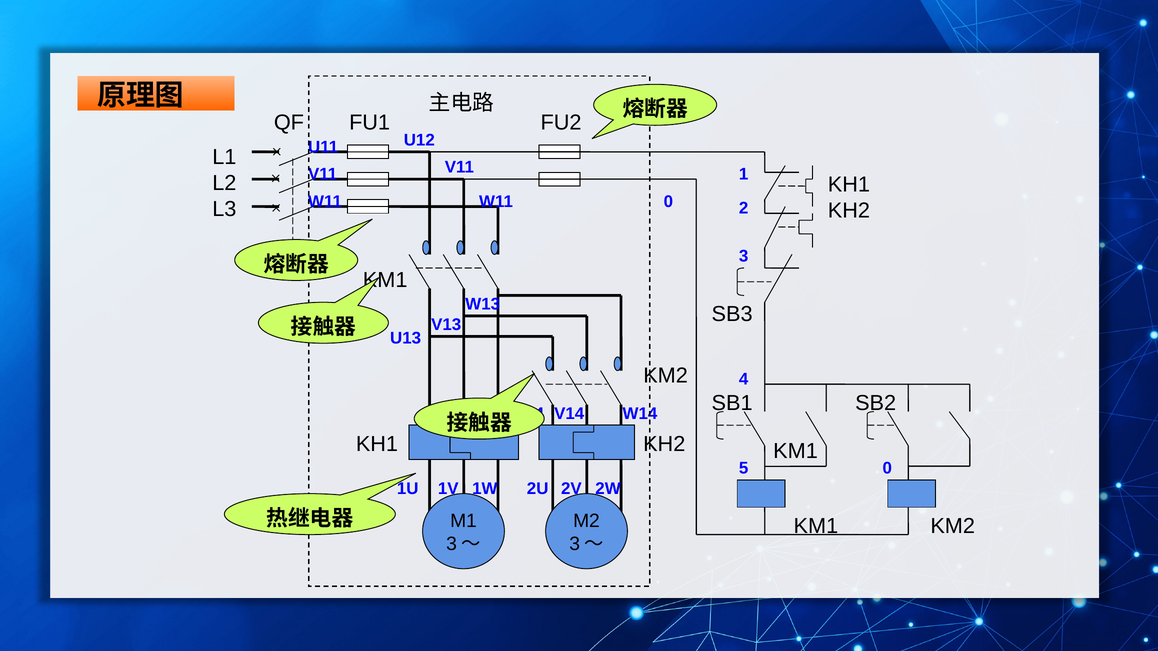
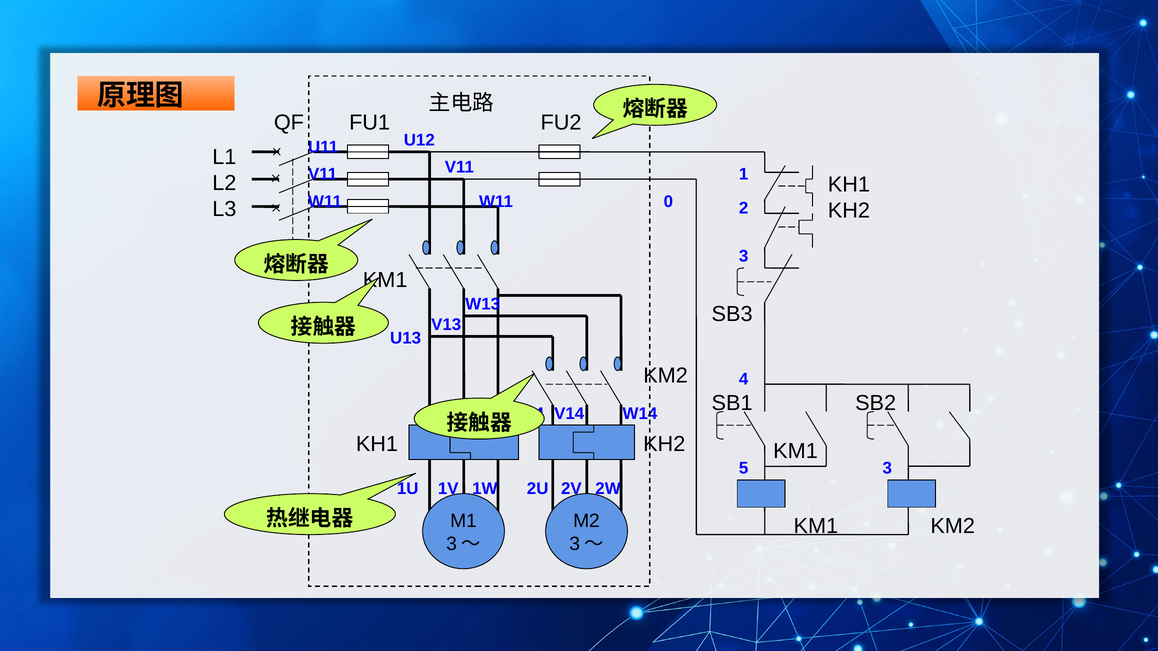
5 0: 0 -> 3 (887, 468)
